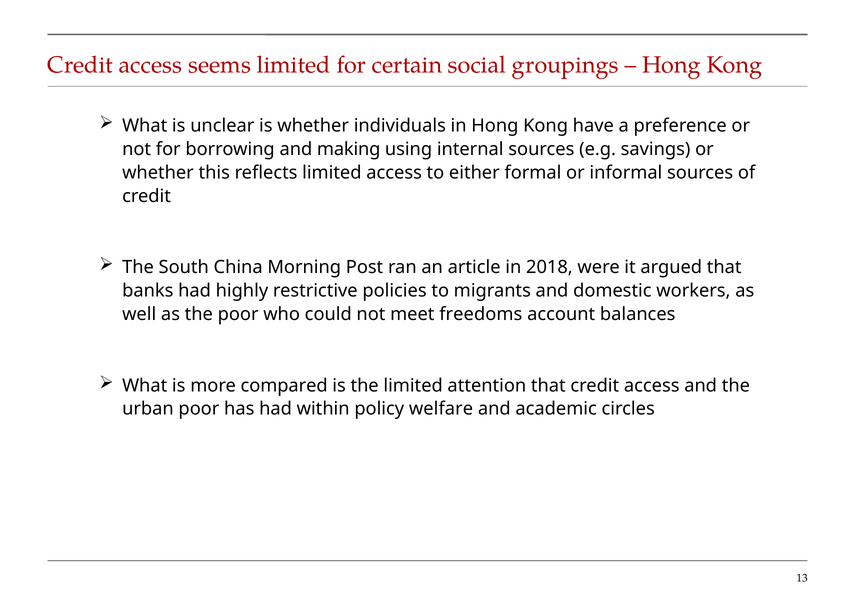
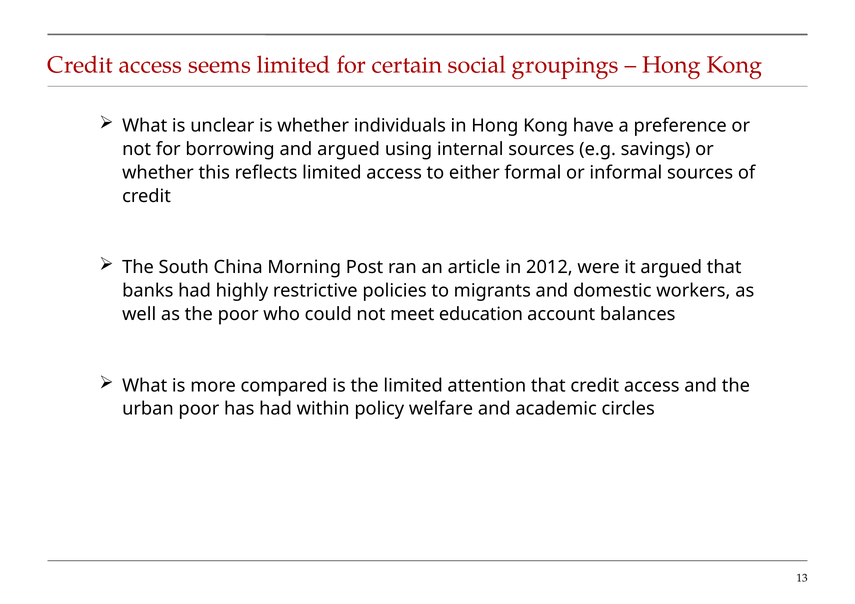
and making: making -> argued (349, 150)
2018: 2018 -> 2012 (549, 268)
freedoms: freedoms -> education (481, 315)
